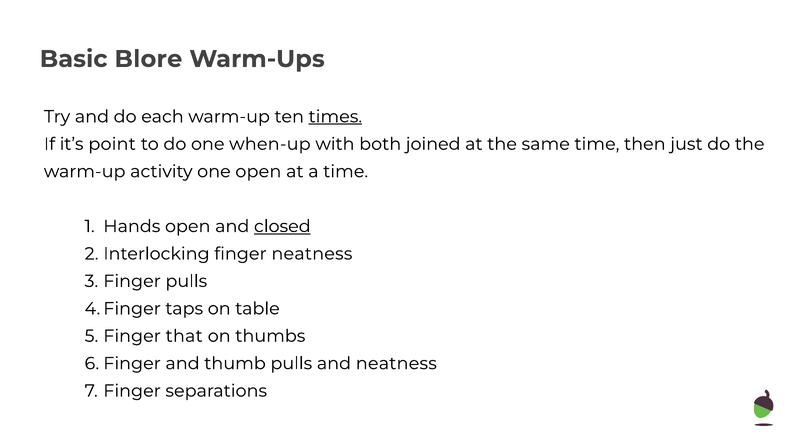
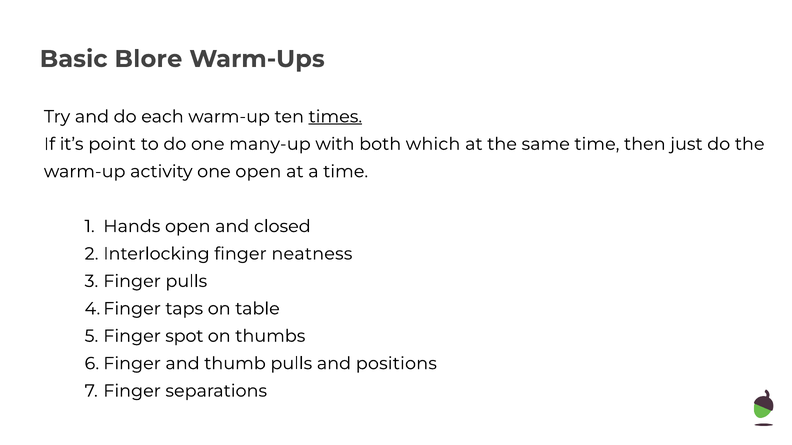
when-up: when-up -> many-up (270, 144)
joined: joined -> which (433, 144)
closed underline: present -> none (282, 227)
that: that -> spot (184, 336)
and neatness: neatness -> positions (396, 364)
